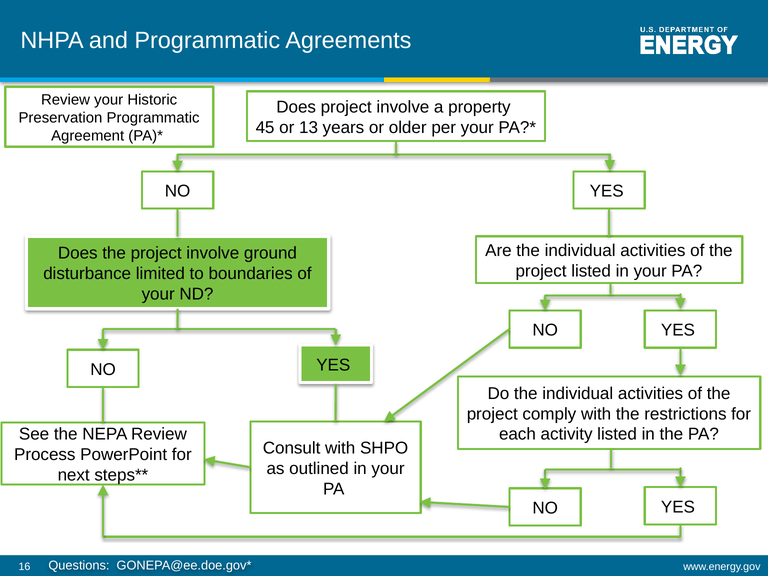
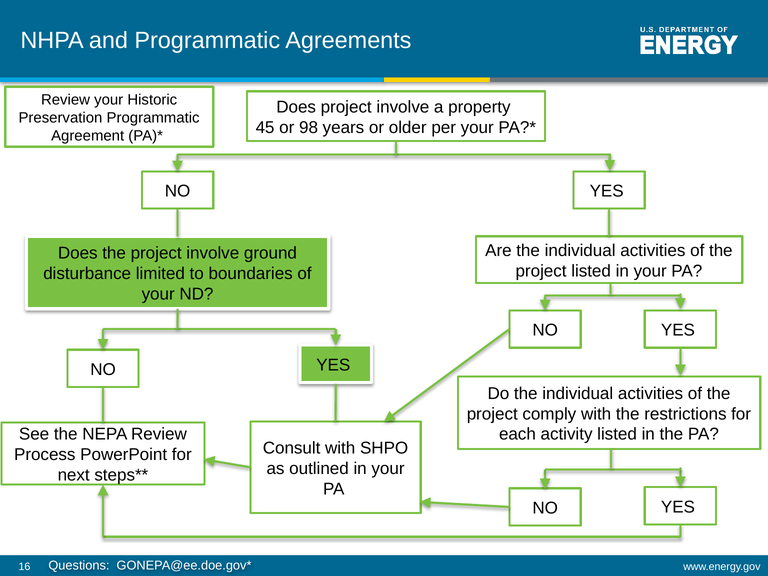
13: 13 -> 98 (309, 128)
